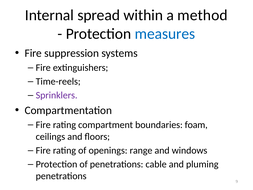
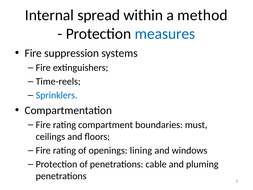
Sprinklers colour: purple -> blue (57, 95)
foam: foam -> must (196, 125)
range: range -> lining (141, 150)
